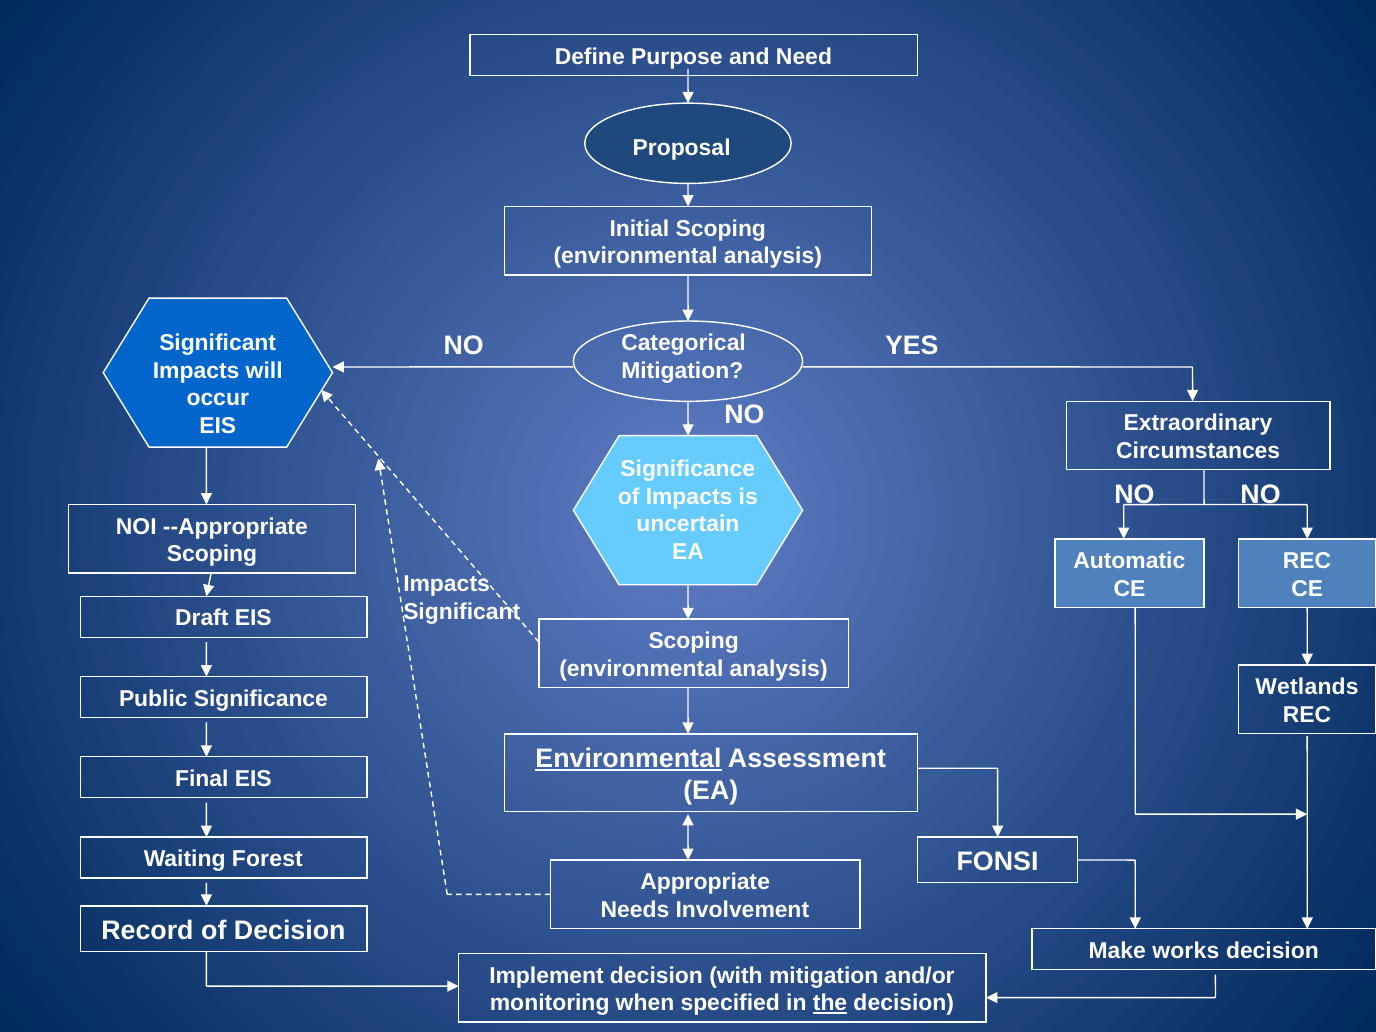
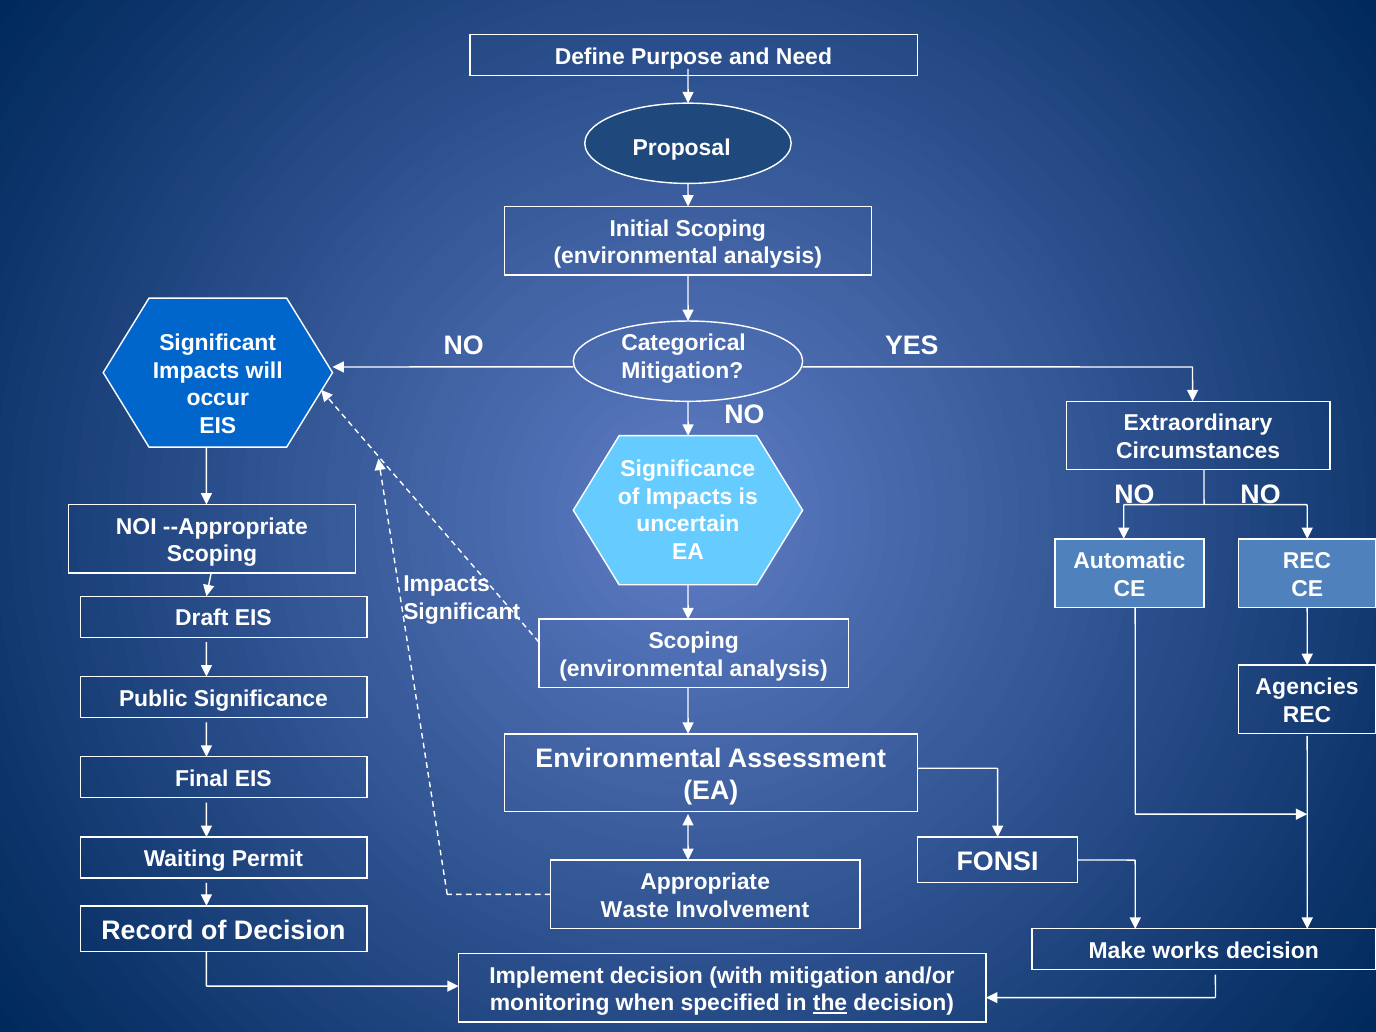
Wetlands: Wetlands -> Agencies (1307, 687)
Environmental underline: present -> none (628, 759)
Forest: Forest -> Permit (267, 859)
Needs: Needs -> Waste (635, 910)
